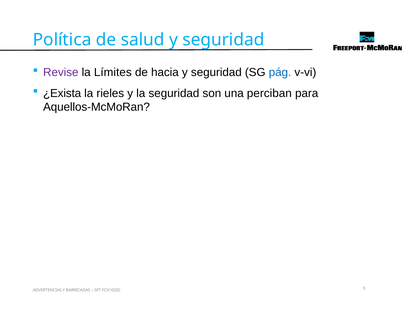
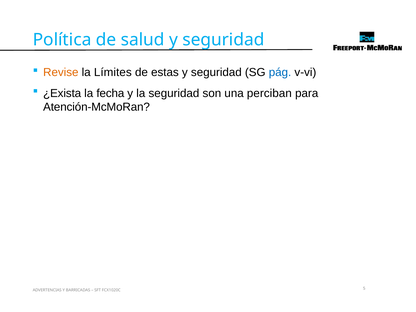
Revise colour: purple -> orange (61, 72)
hacia: hacia -> estas (165, 72)
rieles: rieles -> fecha (110, 93)
Aquellos-McMoRan: Aquellos-McMoRan -> Atención-McMoRan (97, 107)
